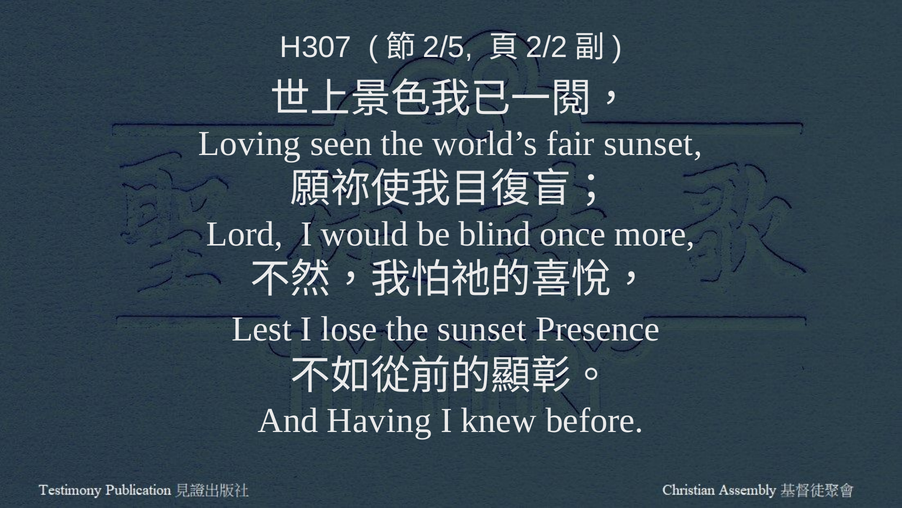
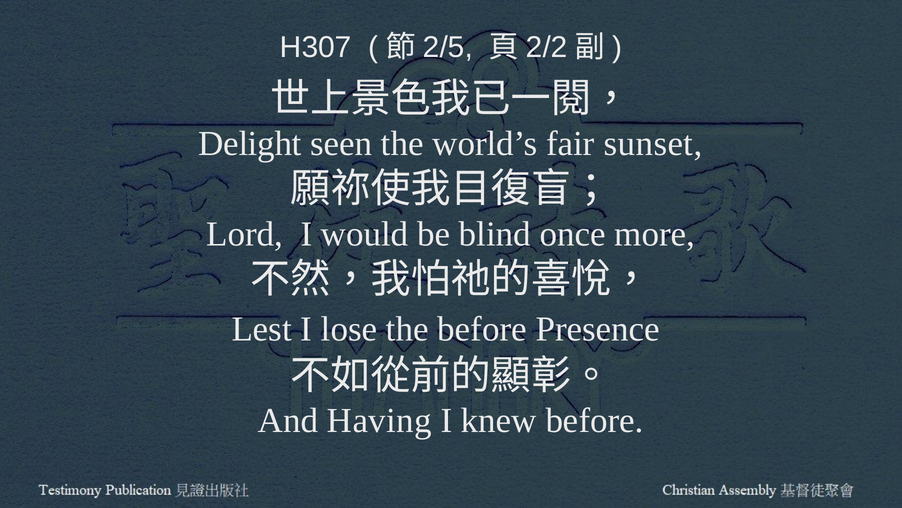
Loving: Loving -> Delight (250, 144)
the sunset: sunset -> before (482, 329)
